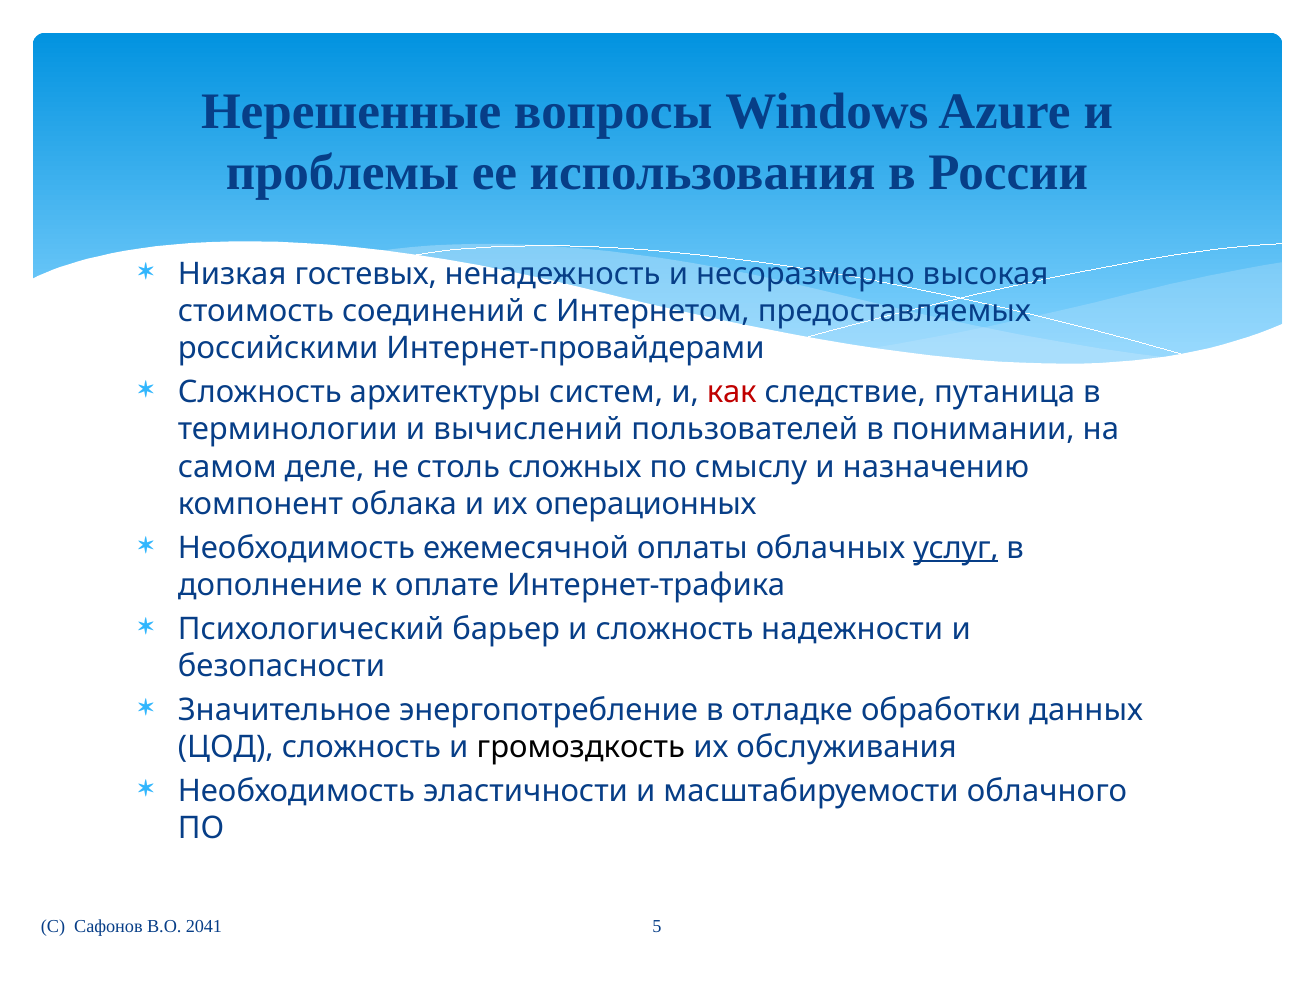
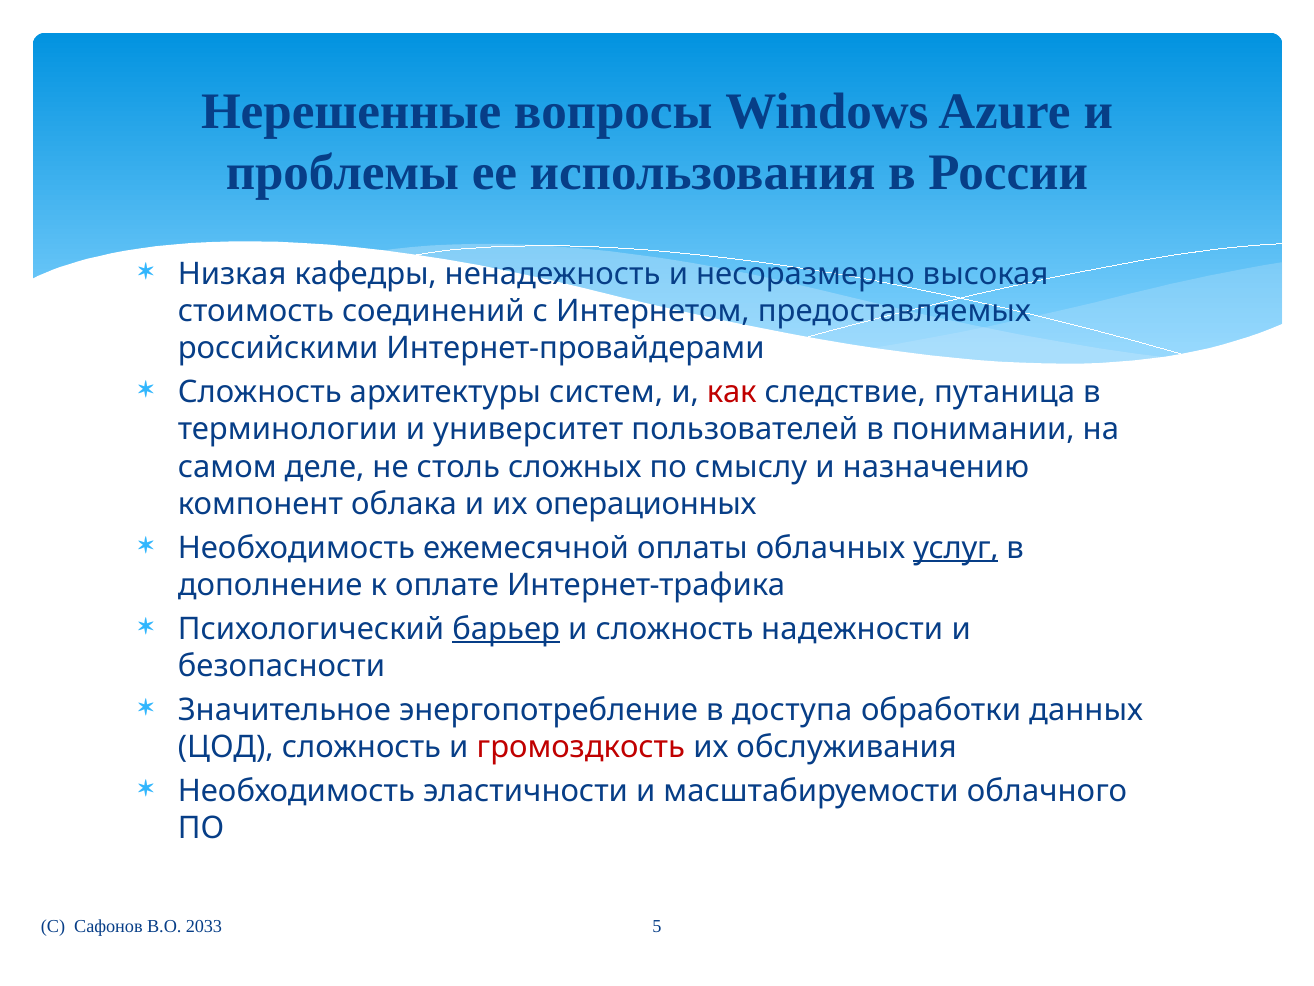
гостевых: гостевых -> кафедры (366, 274)
вычислений: вычислений -> университет (528, 429)
барьер underline: none -> present (506, 629)
отладке: отладке -> доступа (792, 710)
громоздкость colour: black -> red (581, 747)
2041: 2041 -> 2033 (204, 926)
